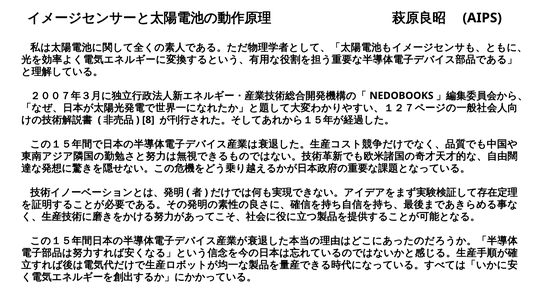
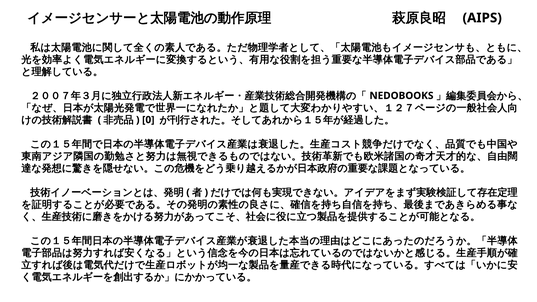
8: 8 -> 0 (148, 120)
